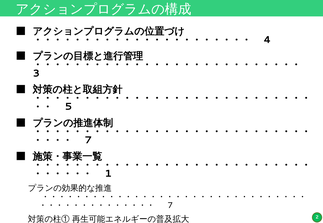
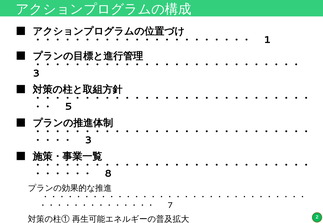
4: 4 -> 1 (267, 40)
7: 7 -> 3 (88, 141)
1: 1 -> 8 (108, 174)
